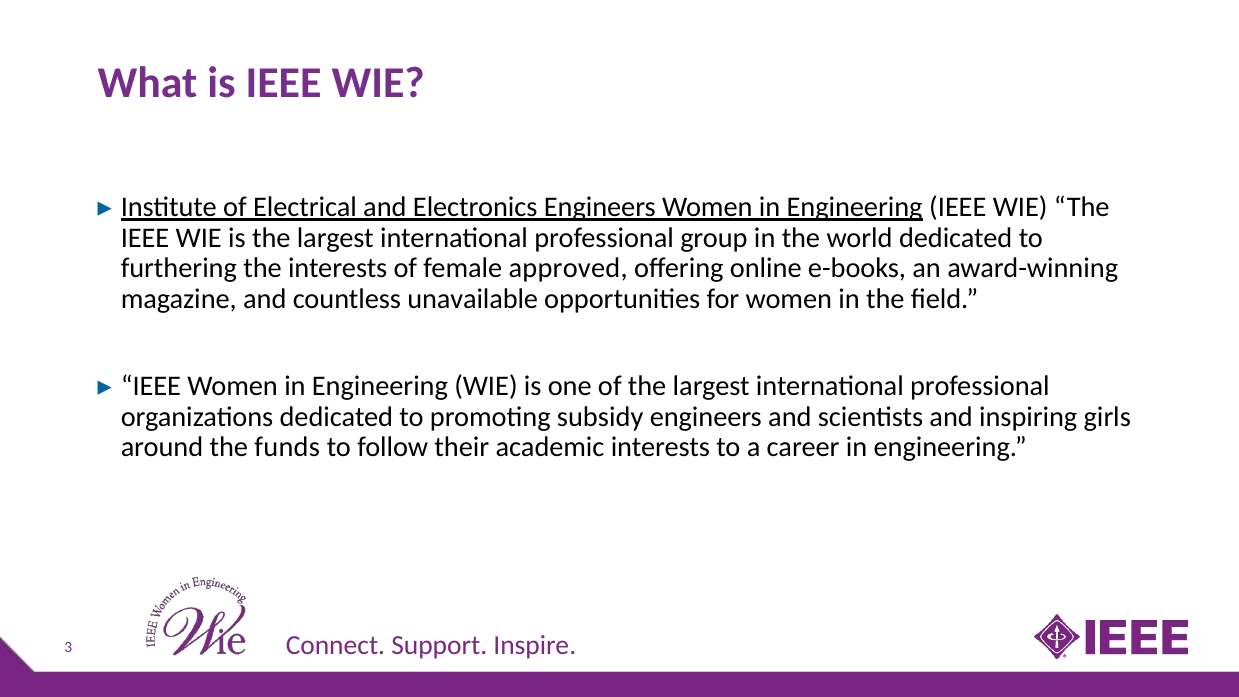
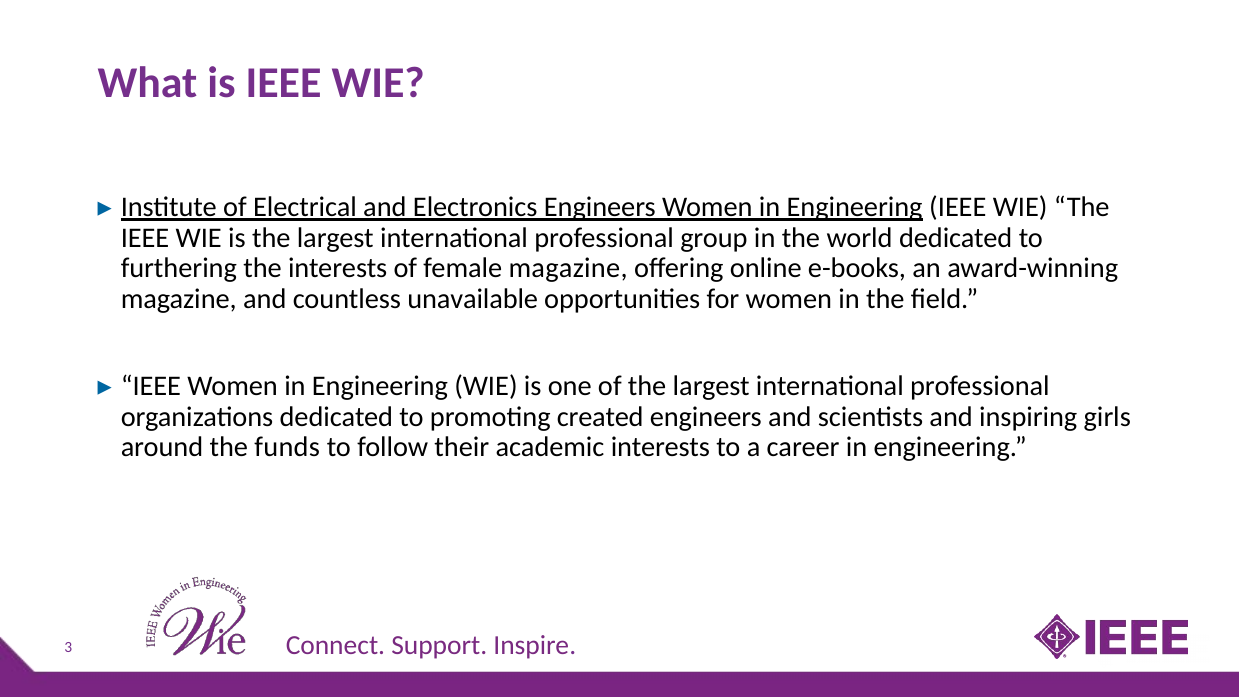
female approved: approved -> magazine (568, 269)
subsidy: subsidy -> created (600, 417)
